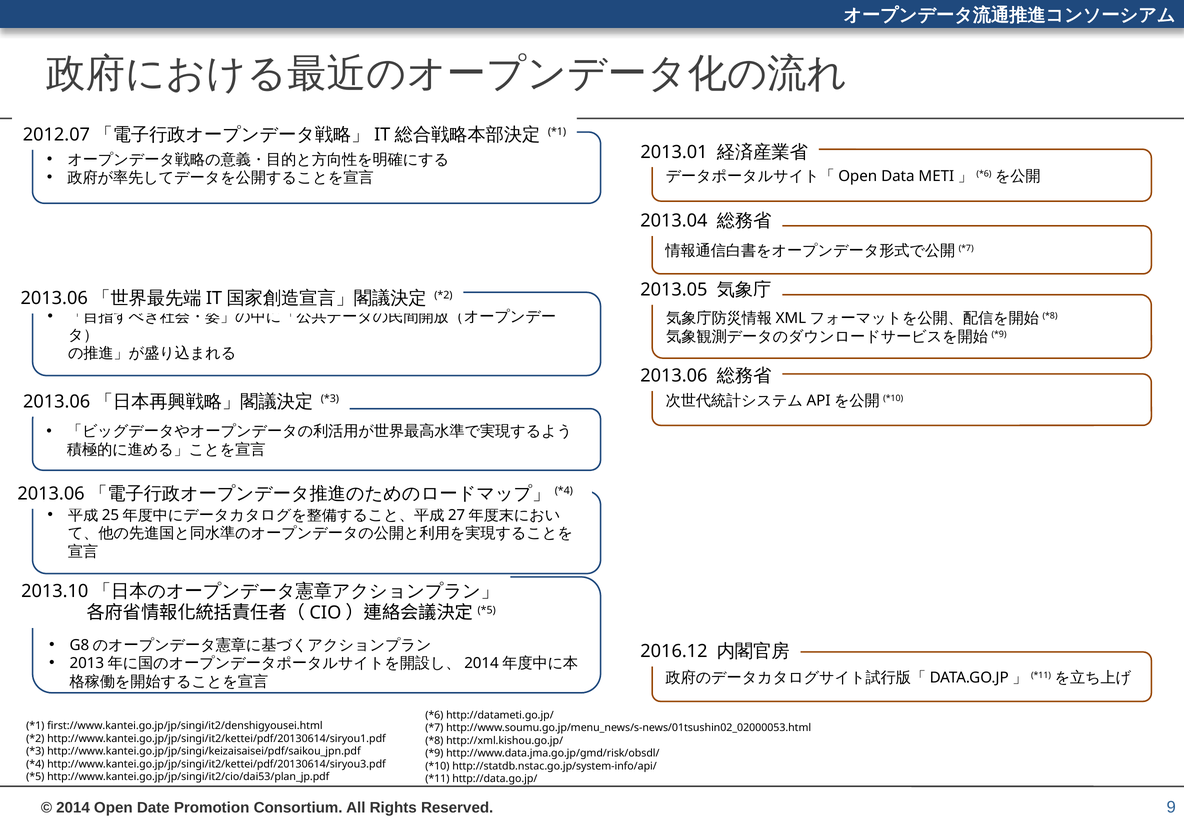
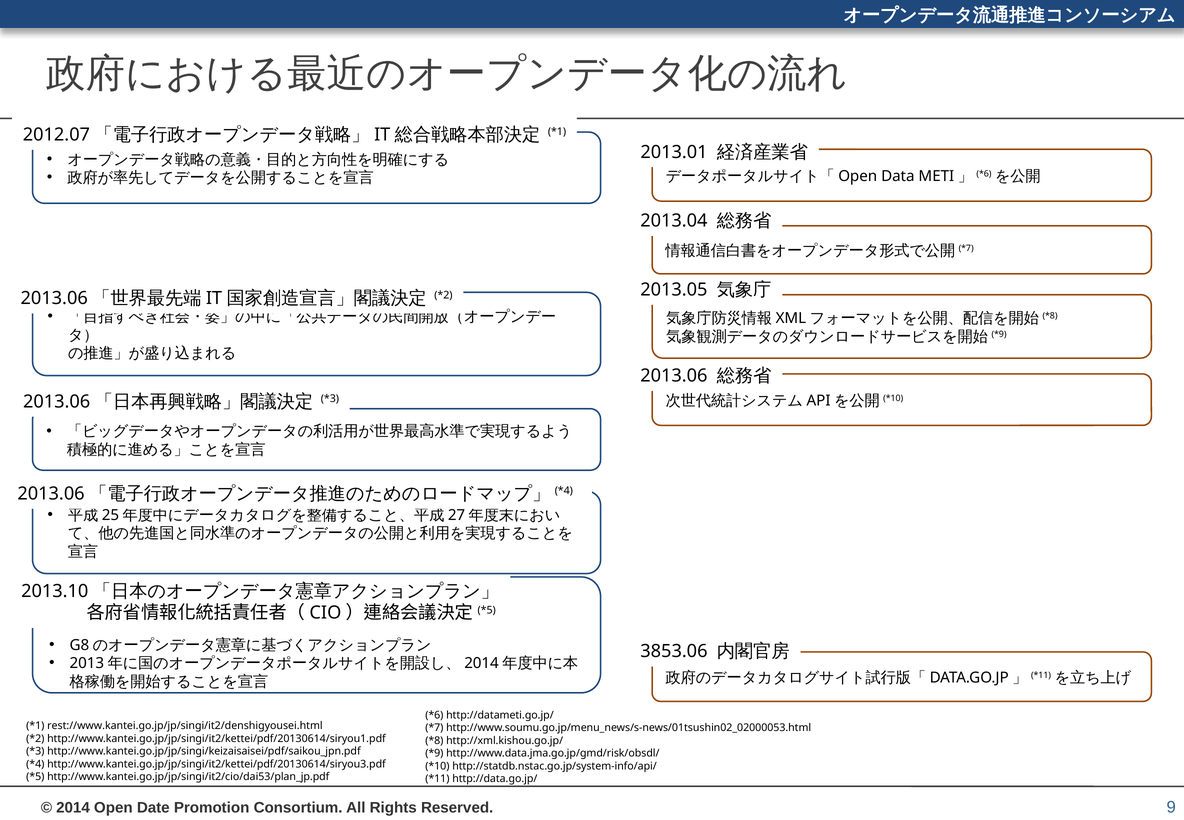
2016.12: 2016.12 -> 3853.06 (674, 651)
first://www.kantei.go.jp/jp/singi/it2/denshigyousei.html: first://www.kantei.go.jp/jp/singi/it2/denshigyousei.html -> rest://www.kantei.go.jp/jp/singi/it2/denshigyousei.html (185, 726)
